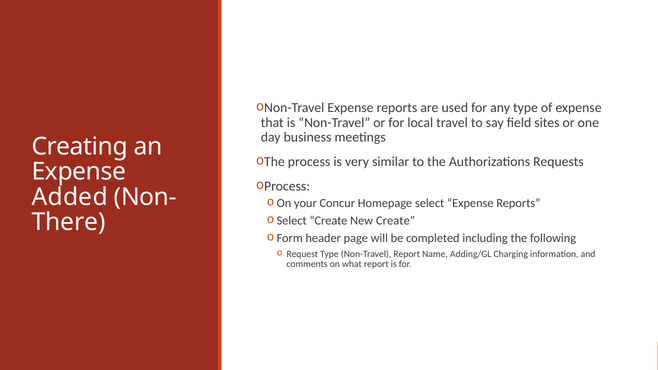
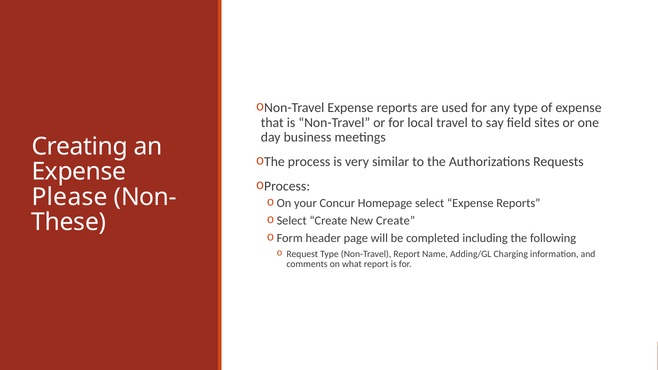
Added: Added -> Please (70, 197)
There: There -> These (69, 222)
